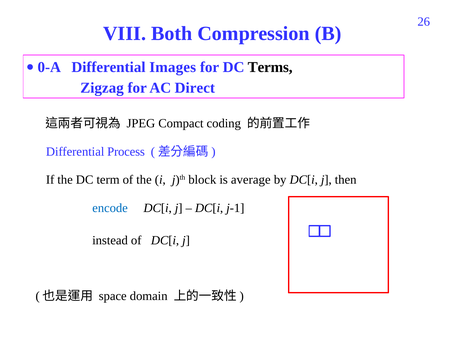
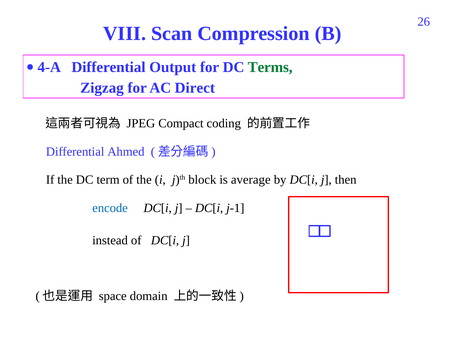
Both: Both -> Scan (172, 33)
0-A: 0-A -> 4-A (49, 67)
Images: Images -> Output (173, 67)
Terms colour: black -> green (270, 67)
Process: Process -> Ahmed (126, 152)
